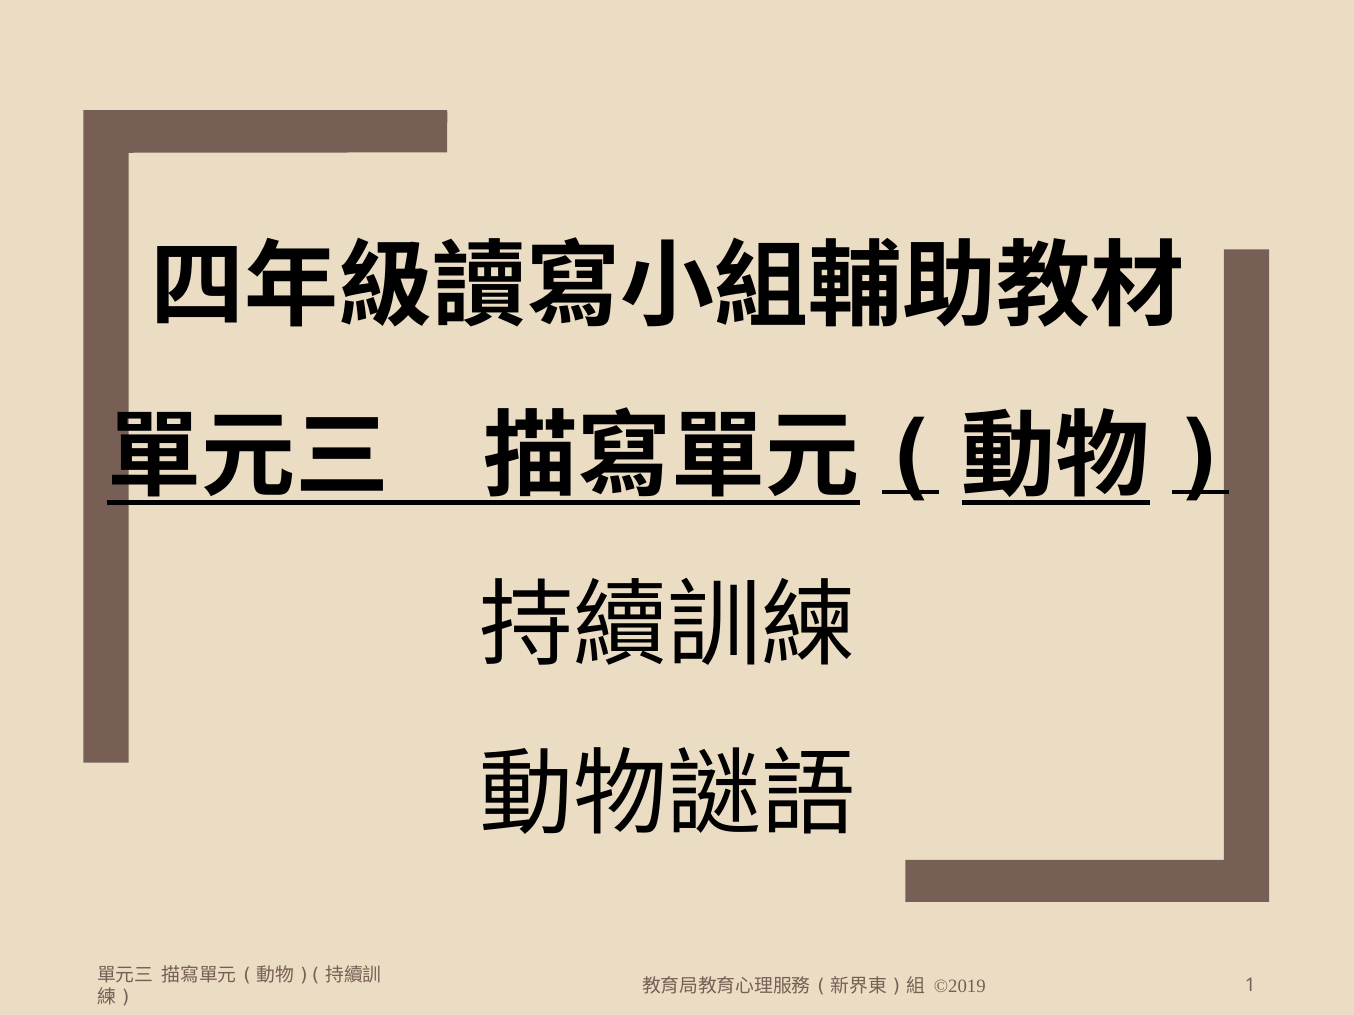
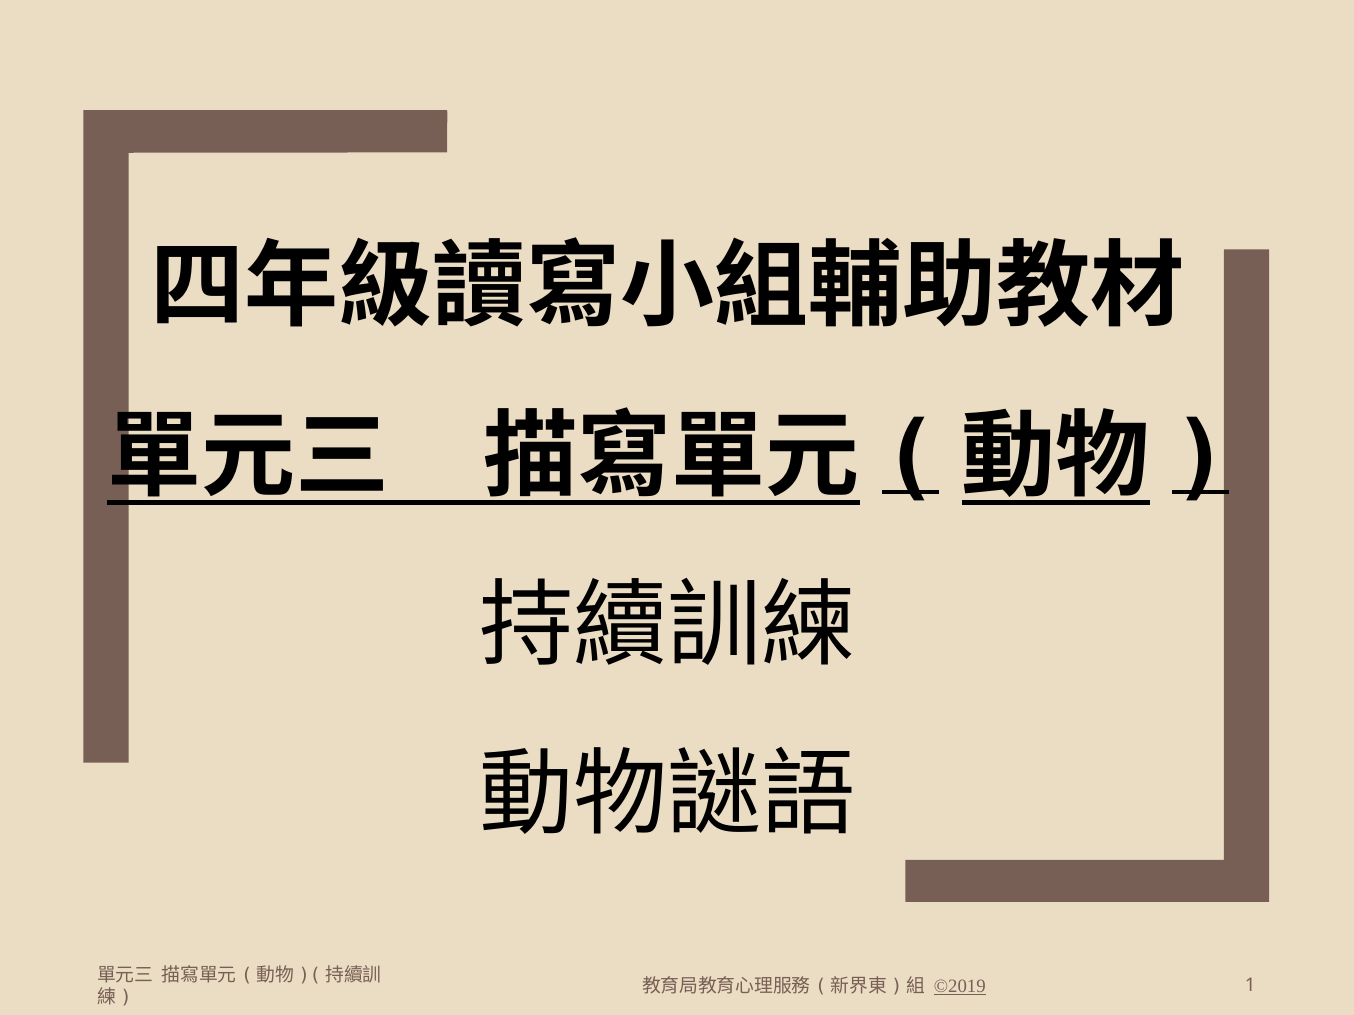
©2019 underline: none -> present (960, 987)
